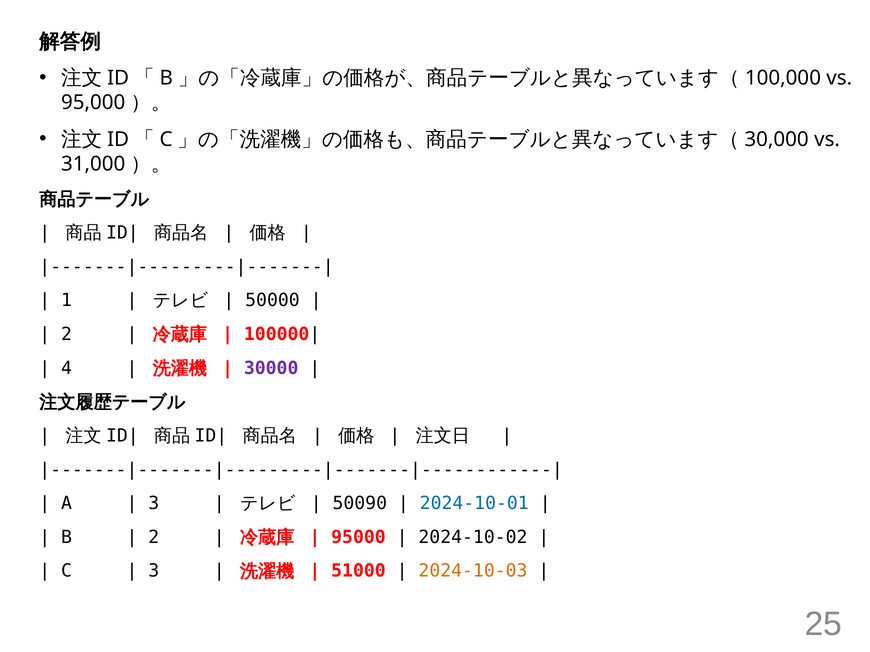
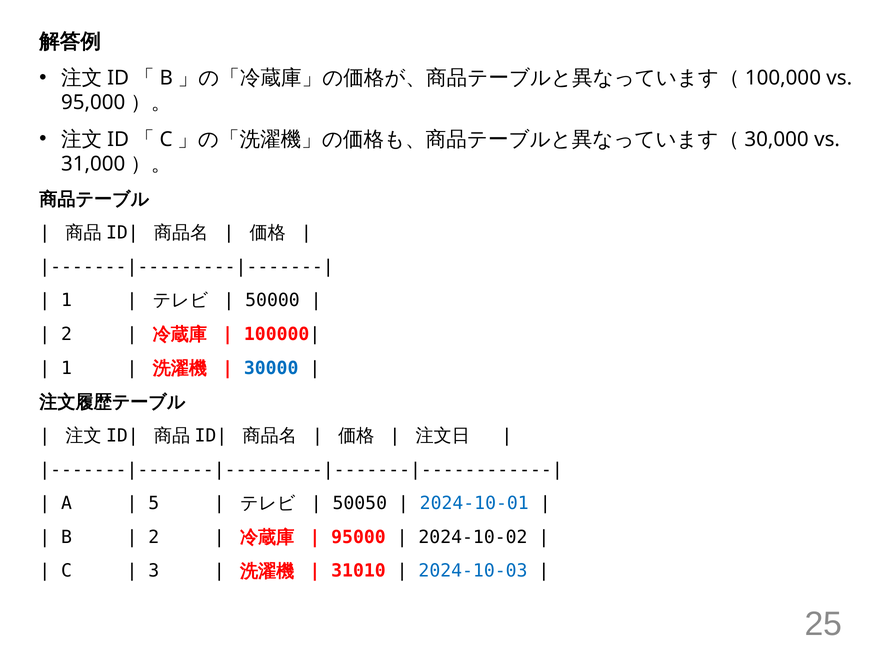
4: 4 -> 1 (67, 368)
30000 colour: purple -> blue (271, 368)
3: 3 -> 5 (154, 504)
50090: 50090 -> 50050 (360, 504)
51000: 51000 -> 31010 (358, 571)
2024-10-03 colour: orange -> blue (473, 571)
